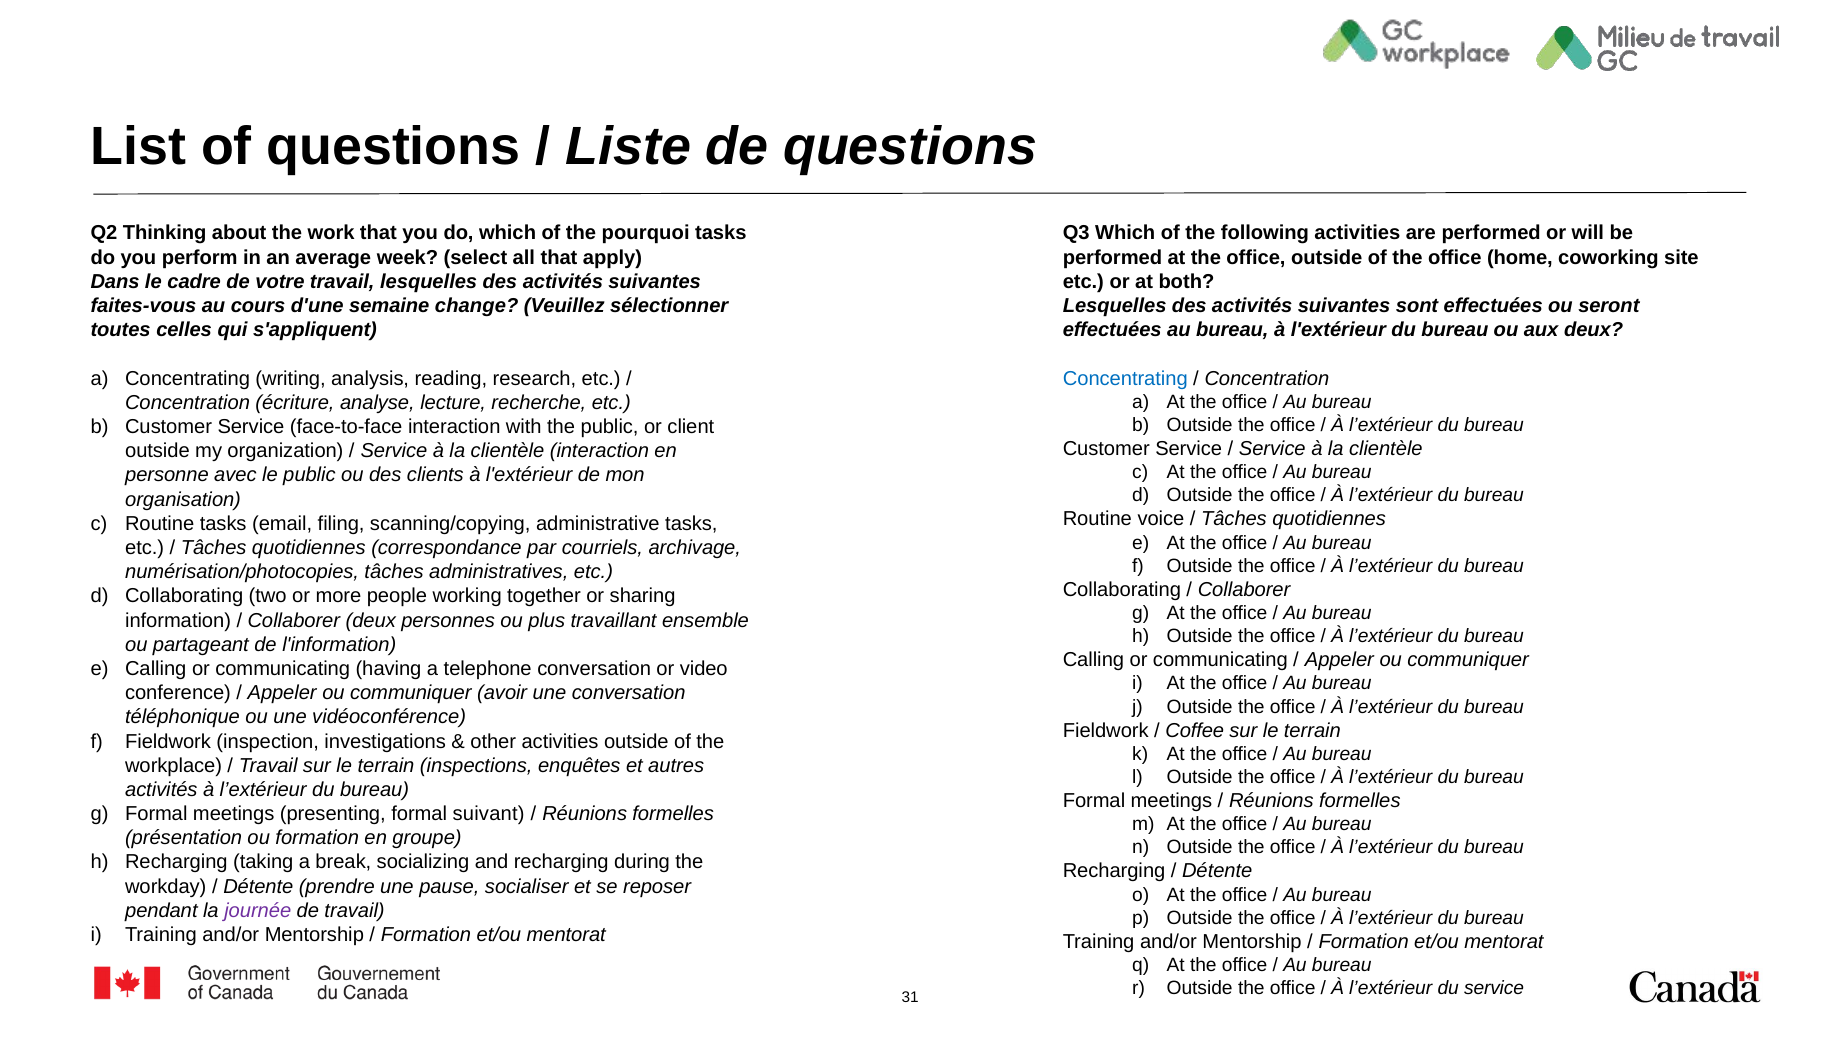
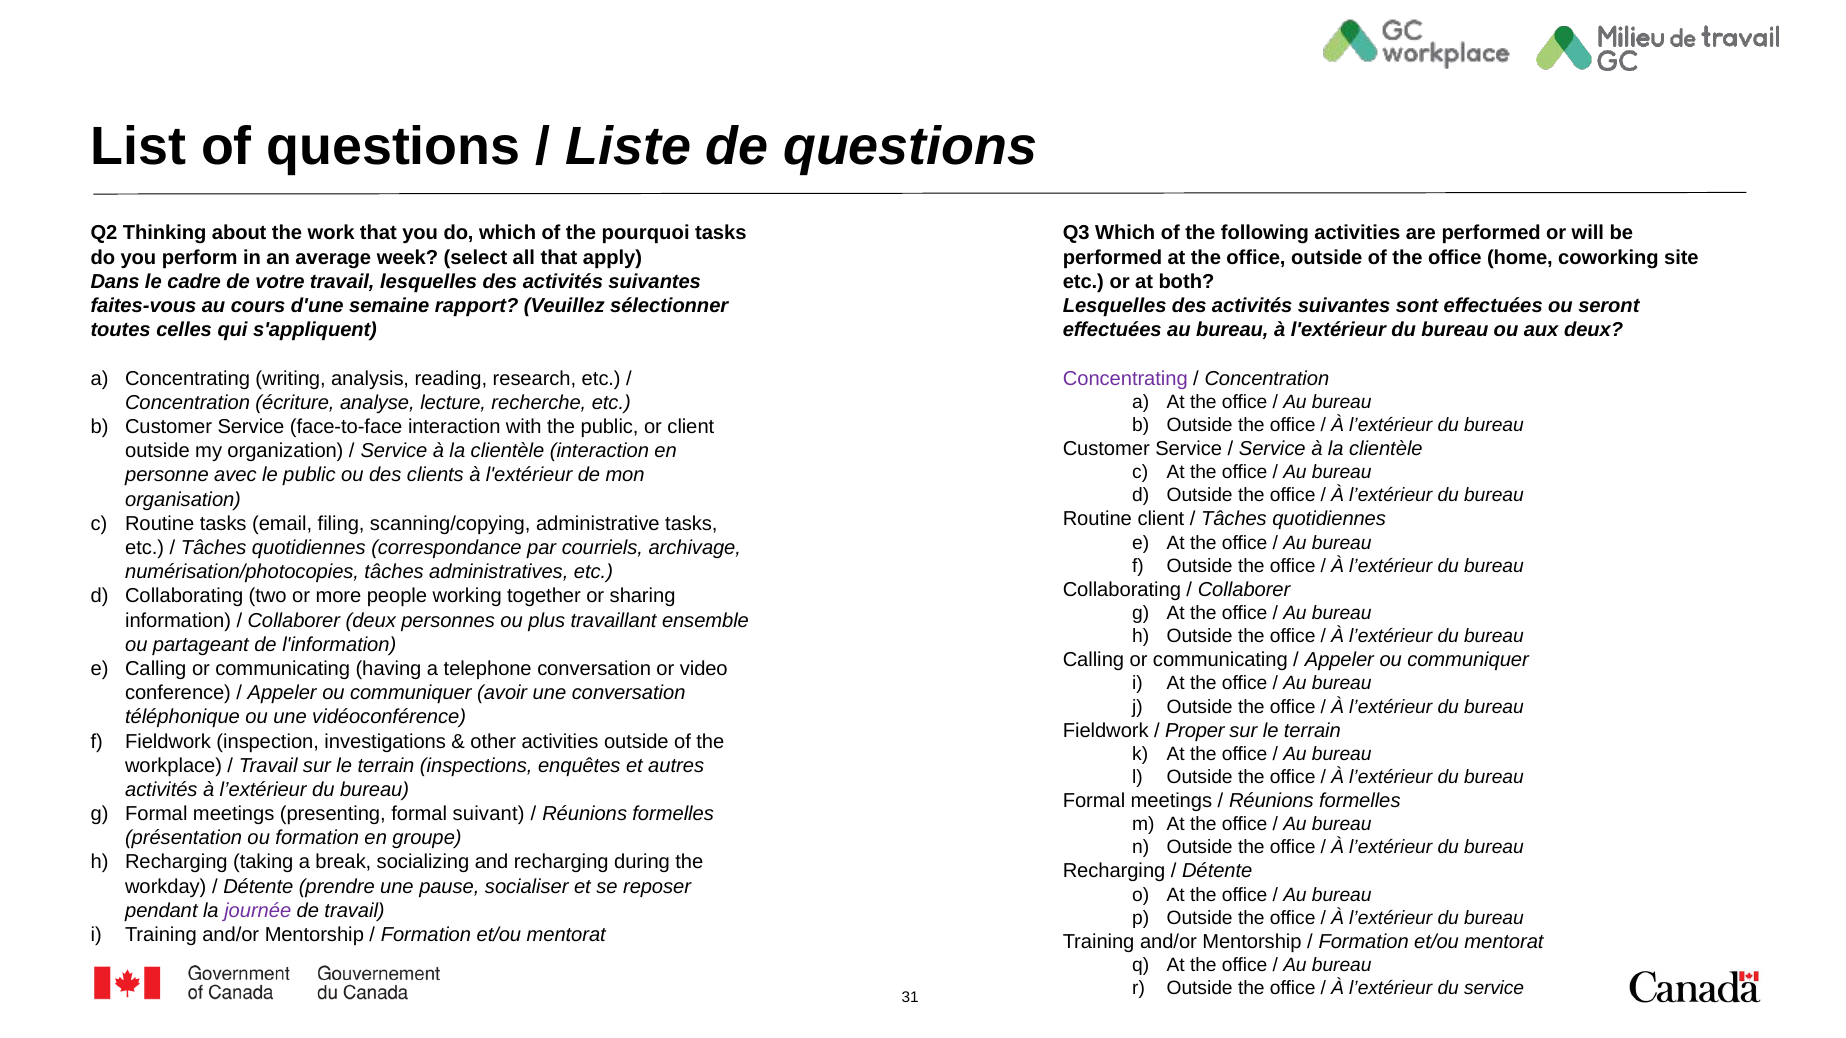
change: change -> rapport (477, 306)
Concentrating colour: blue -> purple (1125, 379)
Routine voice: voice -> client (1161, 519)
Coffee: Coffee -> Proper (1195, 731)
